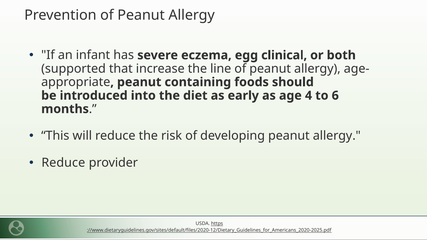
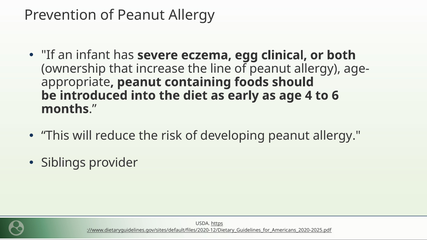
supported: supported -> ownership (74, 69)
Reduce: Reduce -> Siblings (63, 163)
